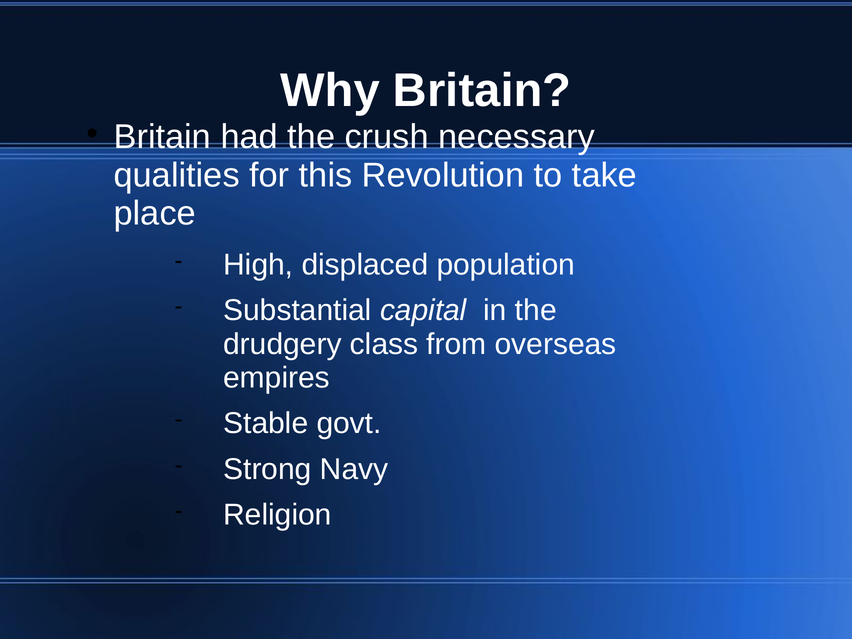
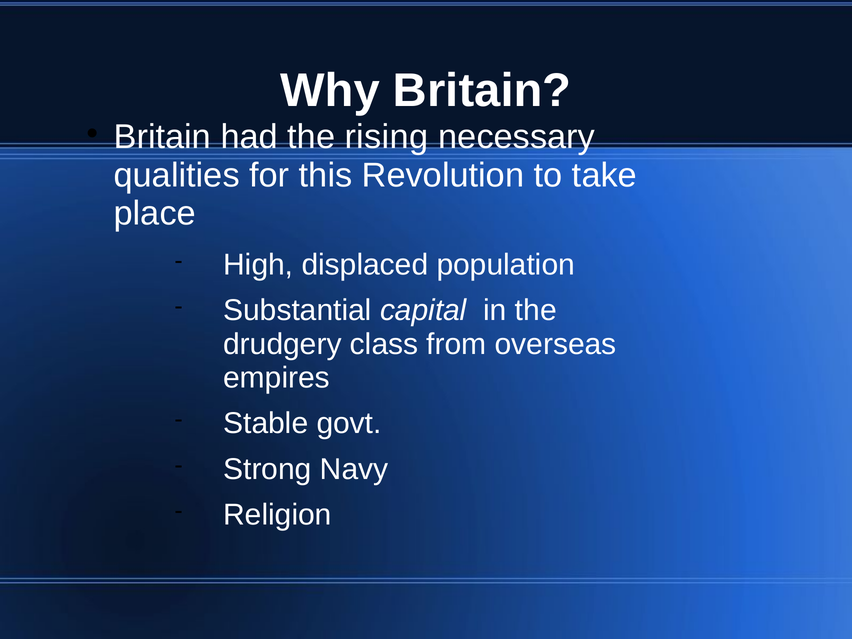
crush: crush -> rising (387, 137)
